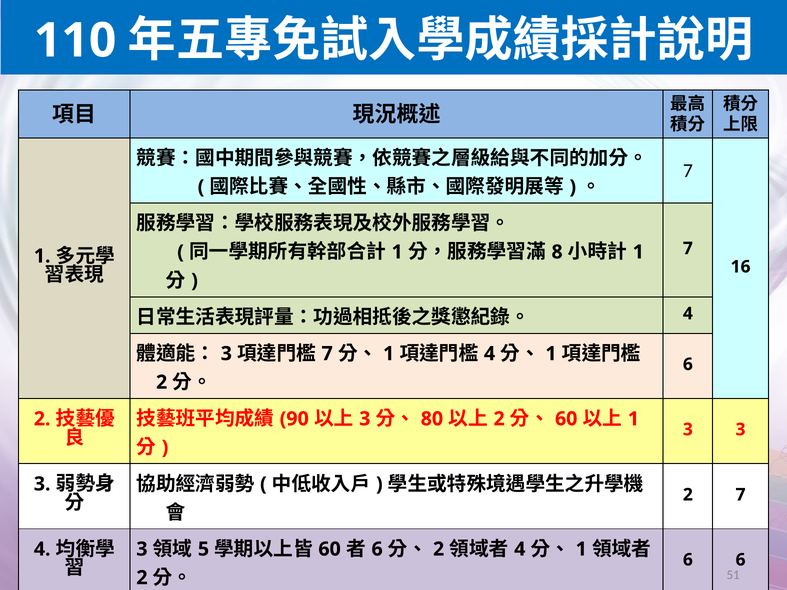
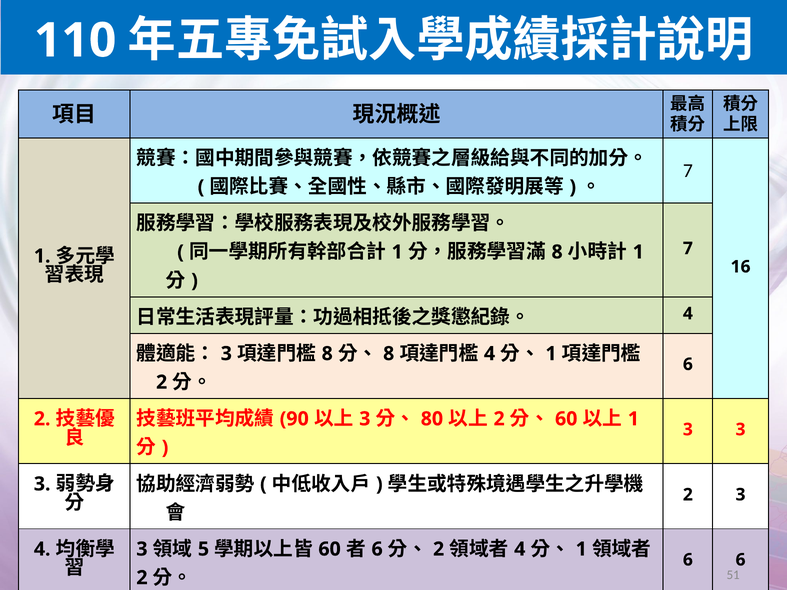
7: 7 -> 8 (327, 354)
1: 1 -> 8 (389, 354)
2 7: 7 -> 3 (741, 495)
